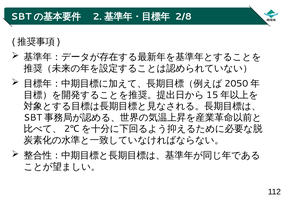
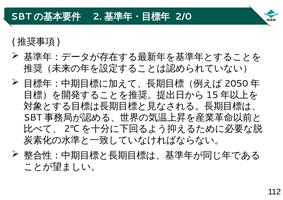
2/8: 2/8 -> 2/0 (183, 17)
